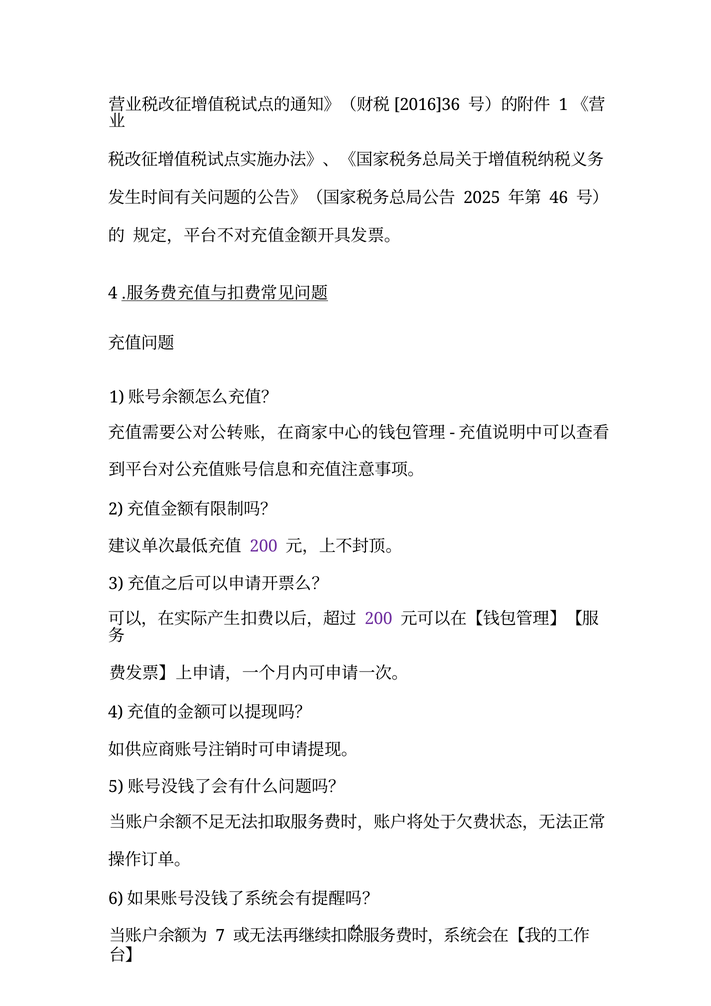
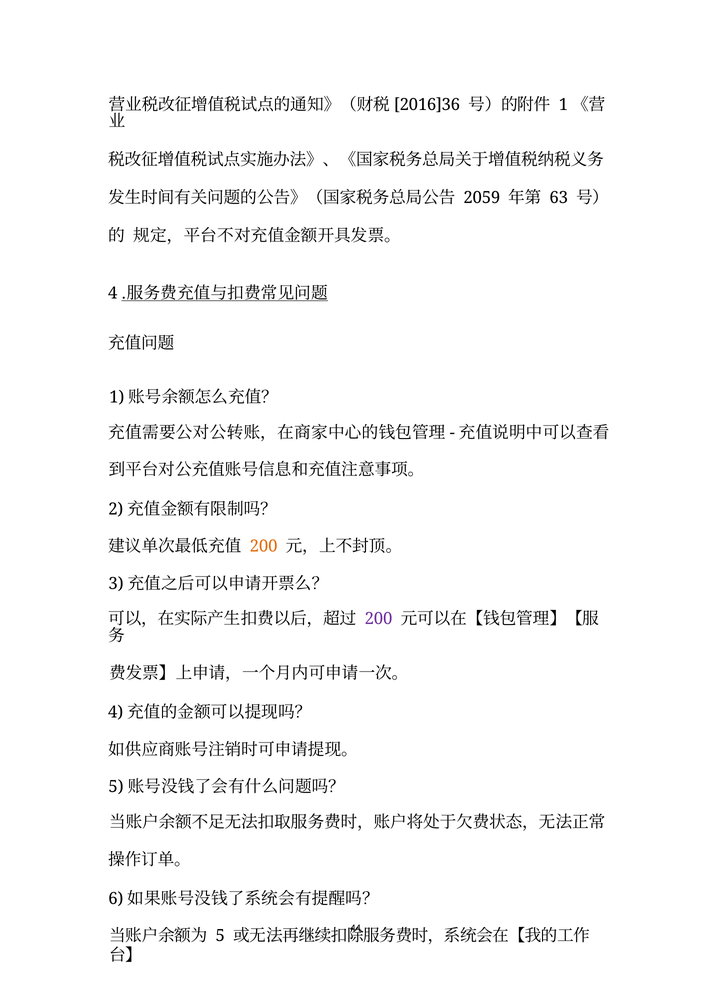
2025: 2025 -> 2059 (482, 198)
46: 46 -> 63 (559, 198)
200 colour: purple -> orange (264, 546)
7: 7 -> 5 (220, 935)
